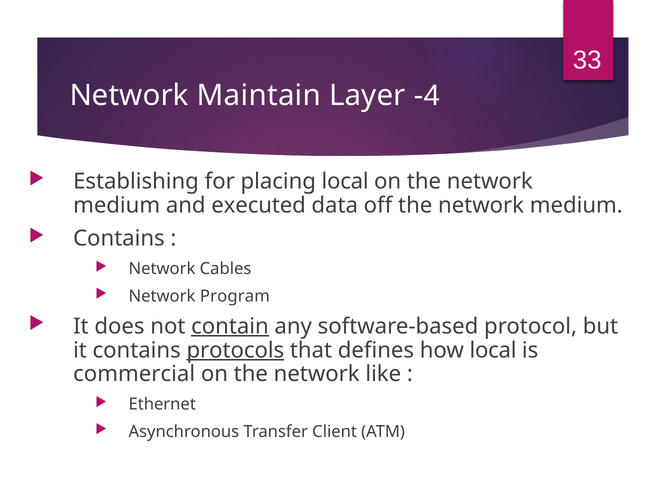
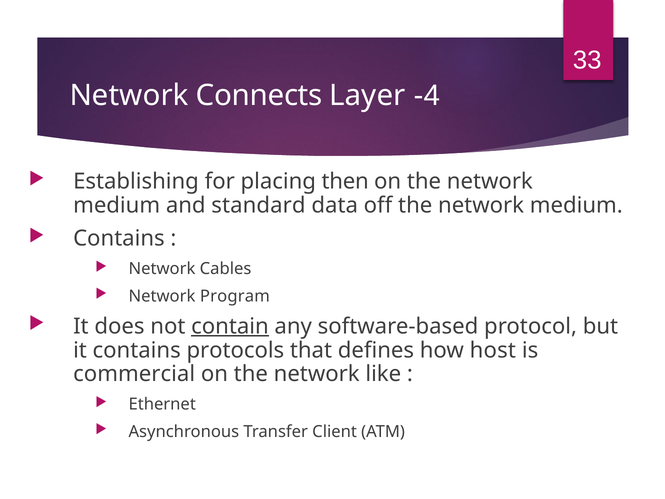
Maintain: Maintain -> Connects (259, 95)
placing local: local -> then (345, 181)
executed: executed -> standard (258, 205)
protocols underline: present -> none (235, 350)
how local: local -> host (493, 350)
